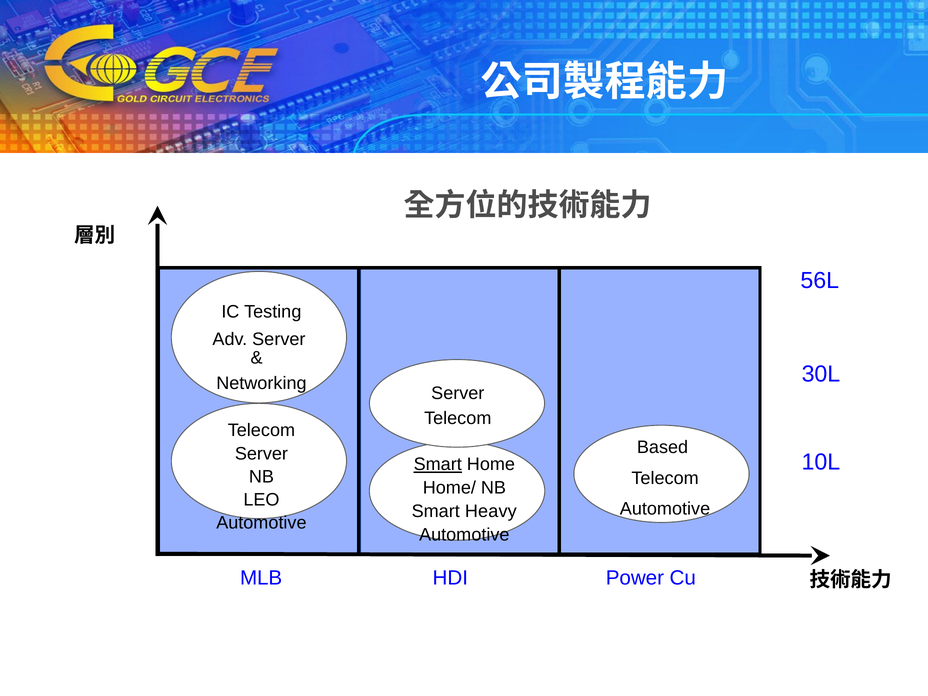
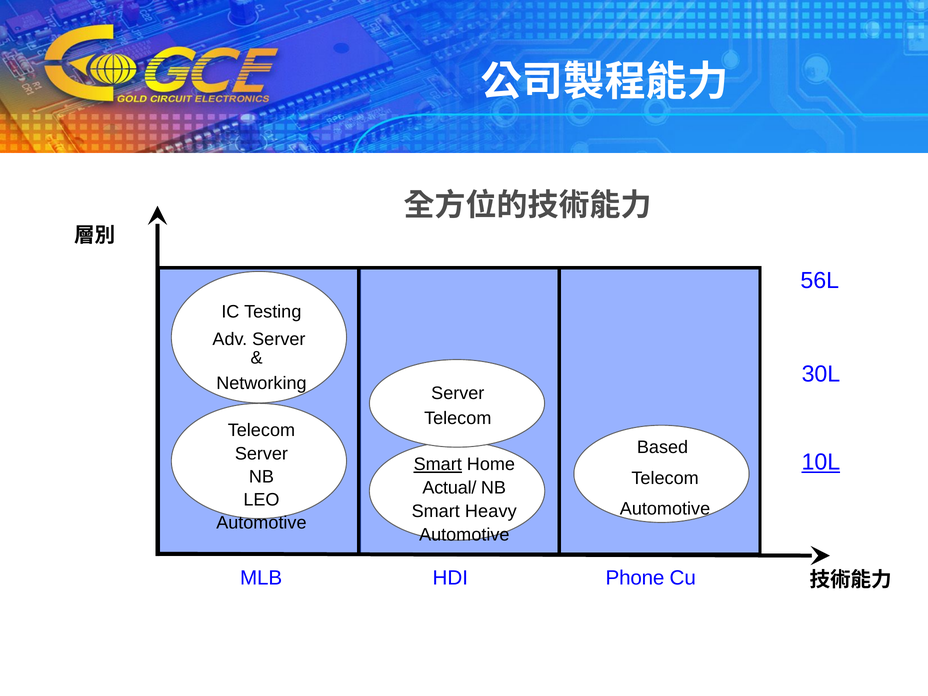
10L underline: none -> present (821, 462)
Home/: Home/ -> Actual/ (449, 488)
Power: Power -> Phone (635, 578)
